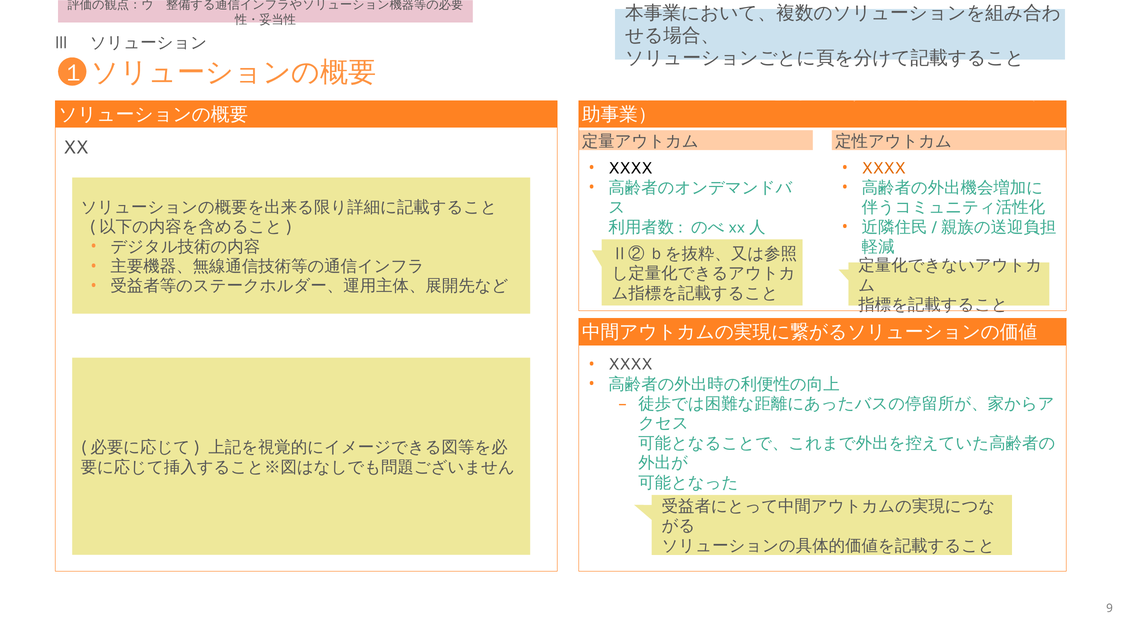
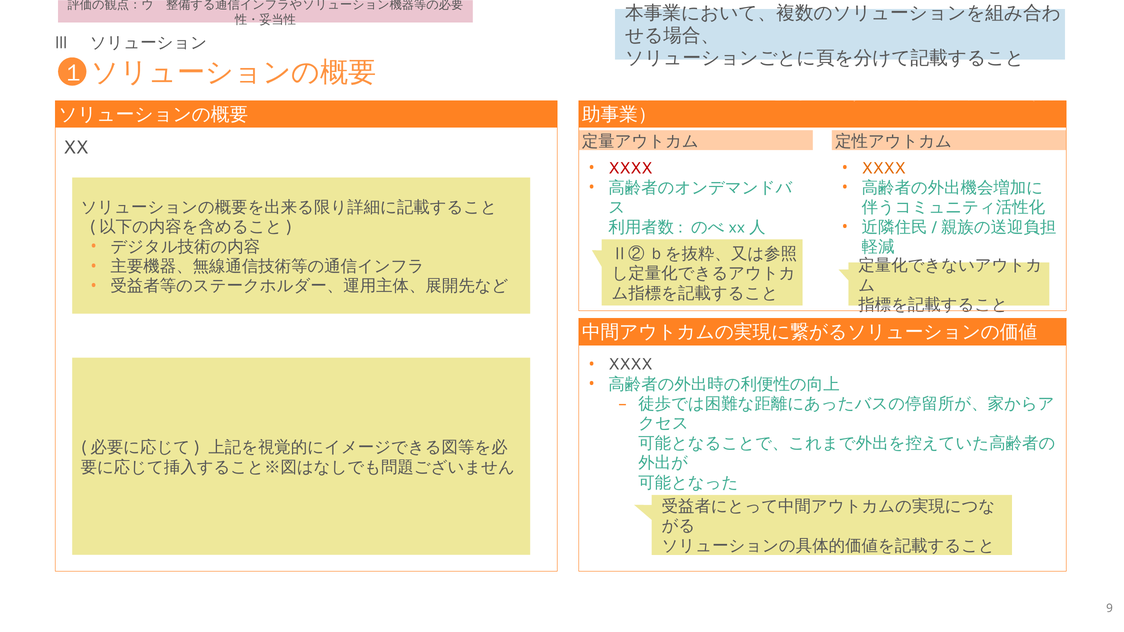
XXXX colour: black -> red (630, 168)
